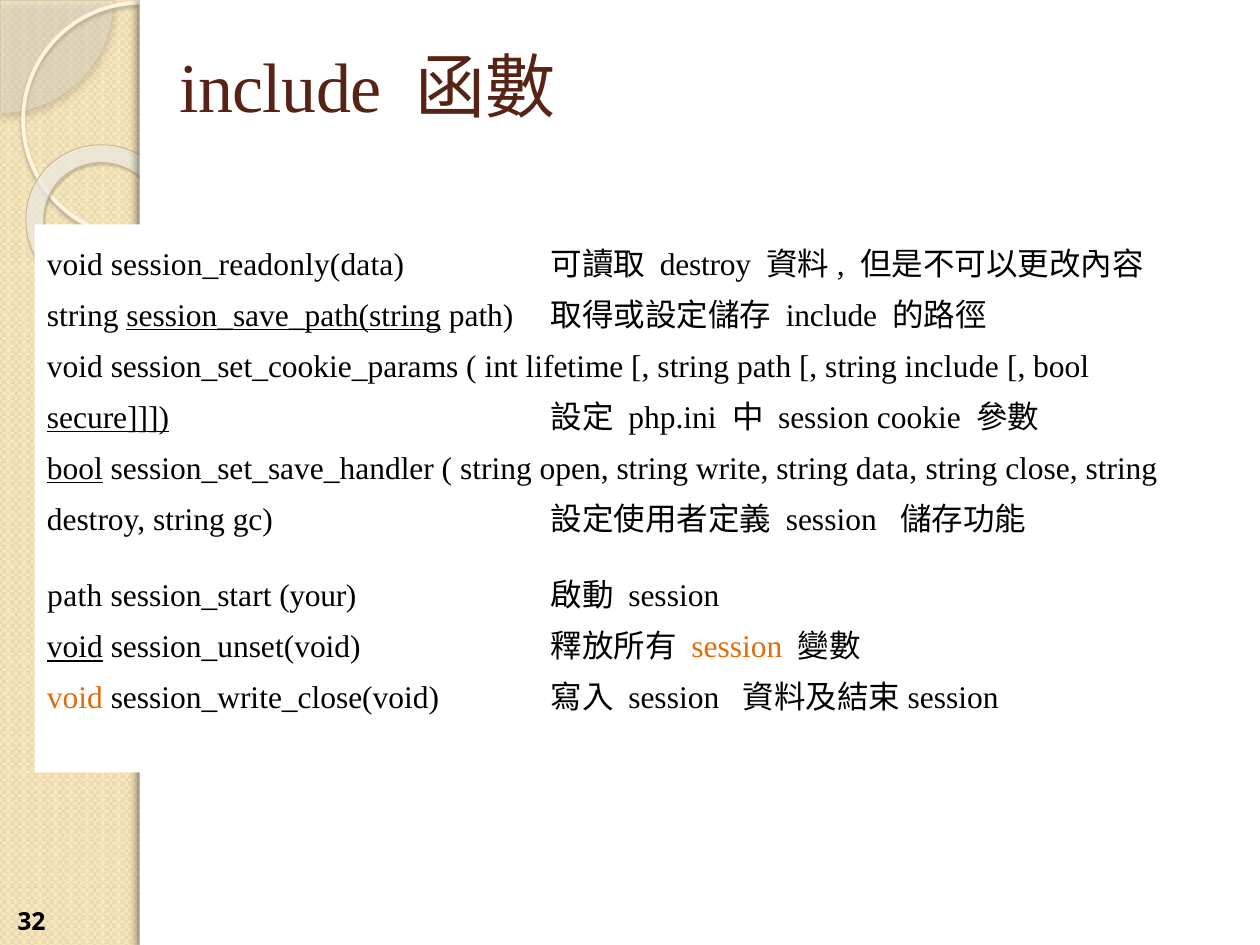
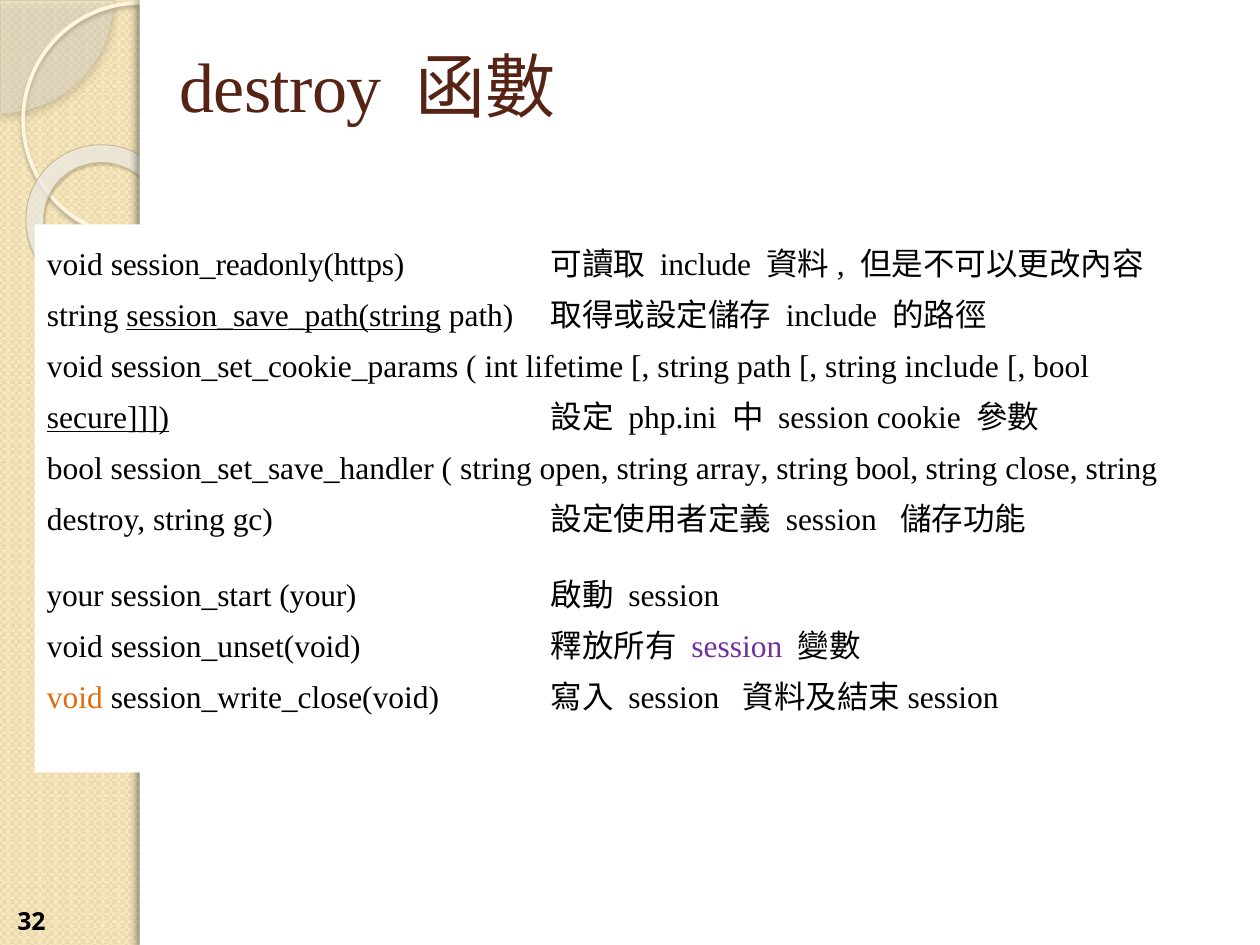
include: include -> destroy (280, 90)
session_readonly(data: session_readonly(data -> session_readonly(https (258, 265)
destroy: destroy -> include (706, 265)
bool underline: present -> none (75, 469)
write: write -> array (732, 469)
string data: data -> bool (887, 469)
path: path -> your (75, 596)
void underline: present -> none (75, 647)
session colour: orange -> purple (737, 647)
